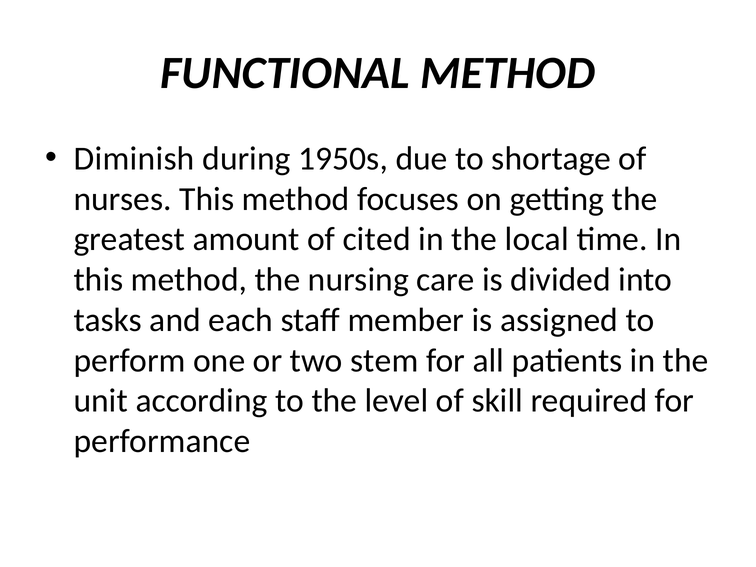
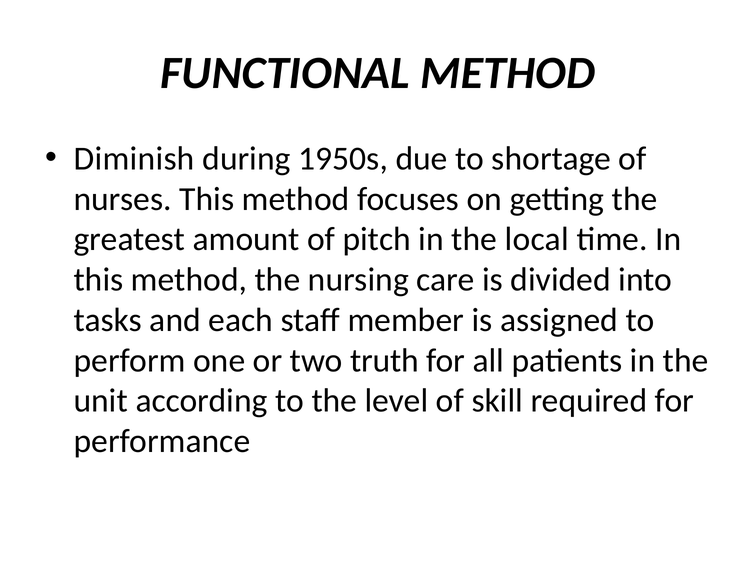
cited: cited -> pitch (377, 239)
stem: stem -> truth (384, 360)
